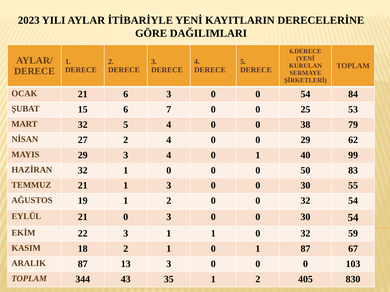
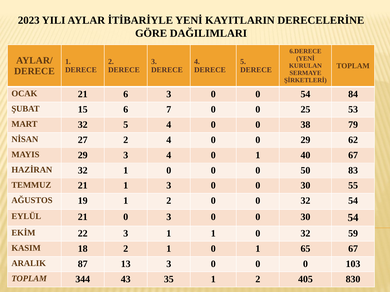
40 99: 99 -> 67 (353, 155)
1 87: 87 -> 65 (305, 249)
